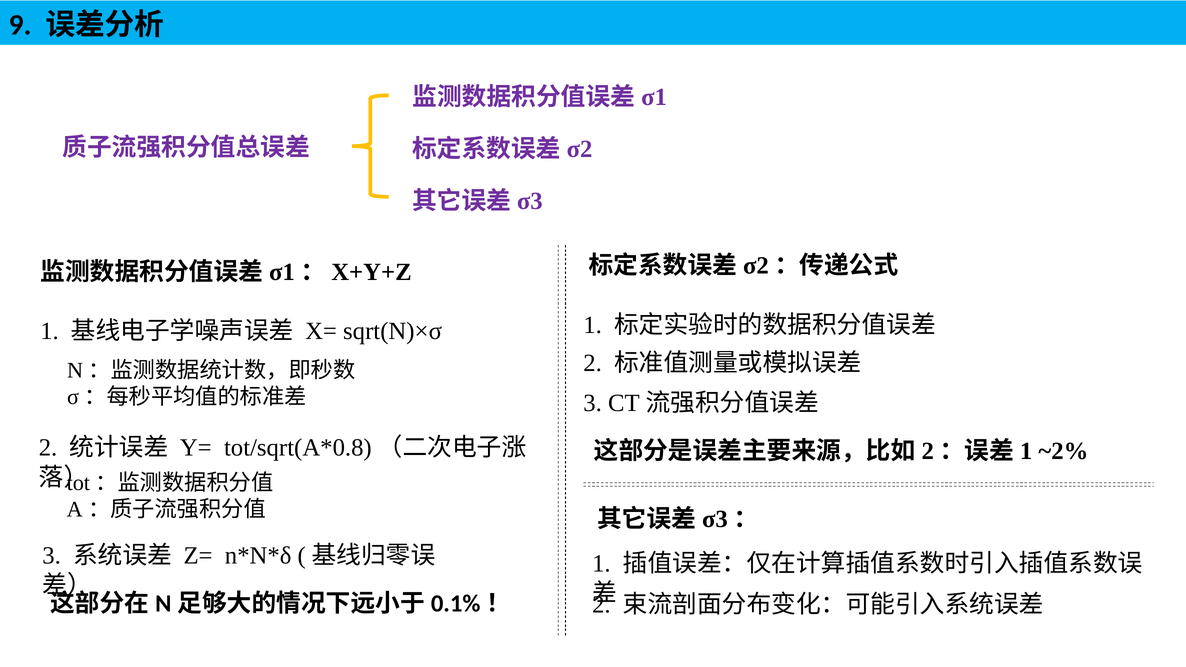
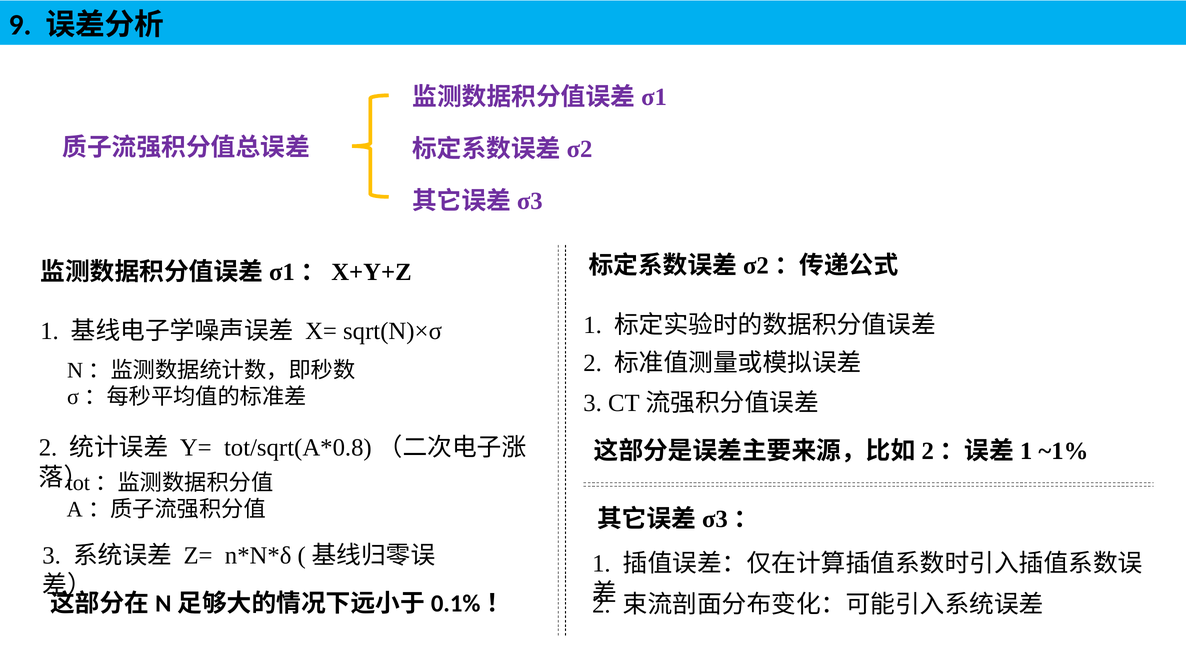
~2%: ~2% -> ~1% (1063, 451)
